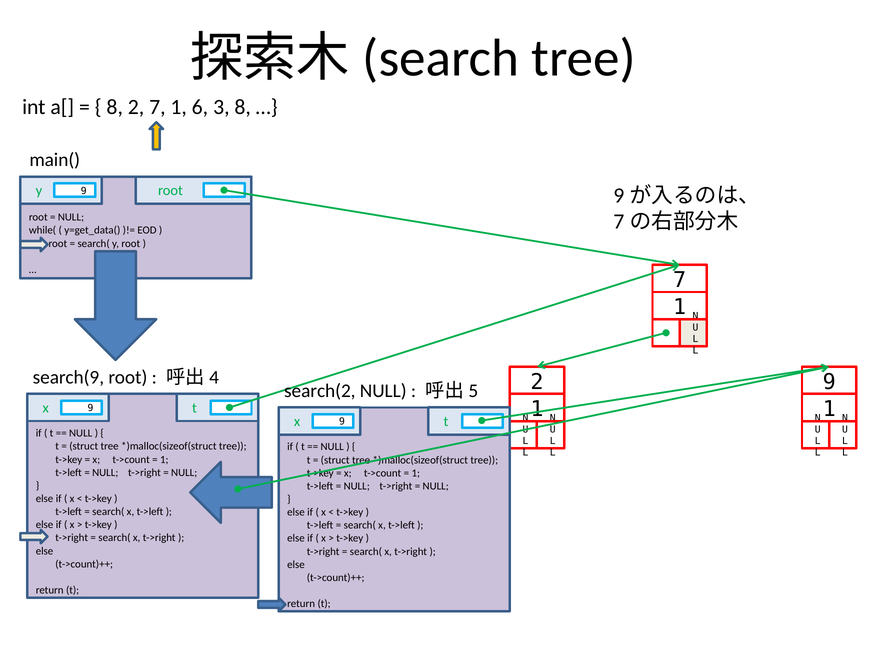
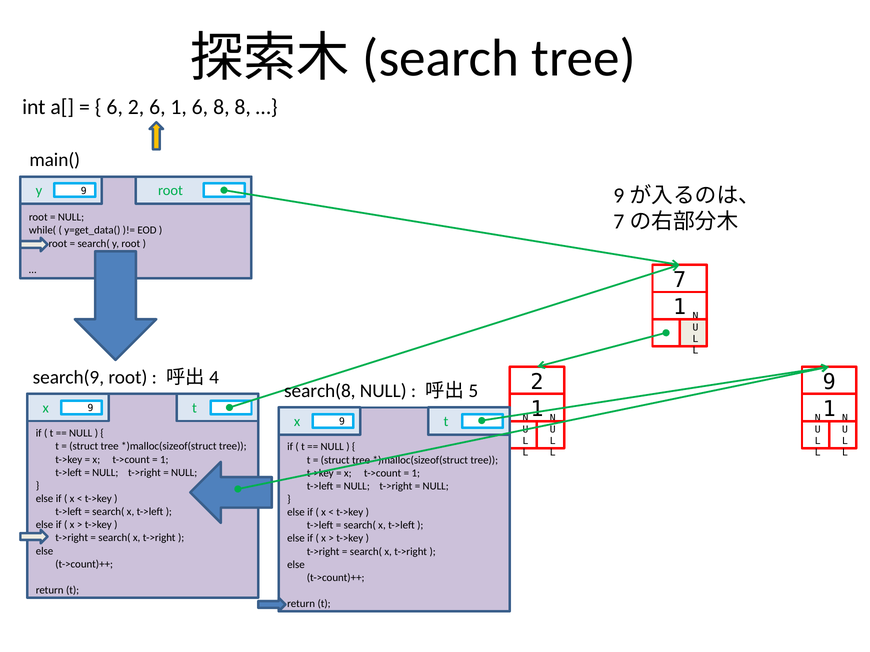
8: 8 -> 6 (115, 107)
2 7: 7 -> 6 (157, 107)
6 3: 3 -> 8 (221, 107)
search(2: search(2 -> search(8 (320, 391)
